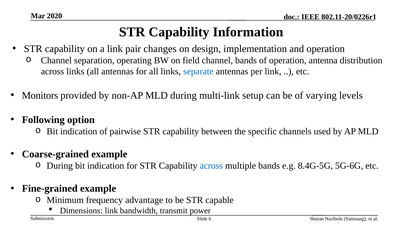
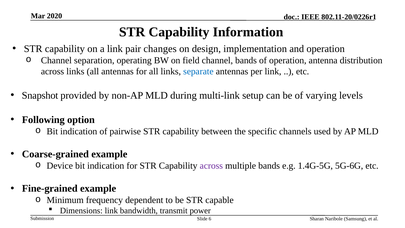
Monitors: Monitors -> Snapshot (40, 95)
During: During -> Device (60, 166)
across colour: blue -> purple (211, 166)
8.4G-5G: 8.4G-5G -> 1.4G-5G (315, 166)
advantage: advantage -> dependent (144, 200)
